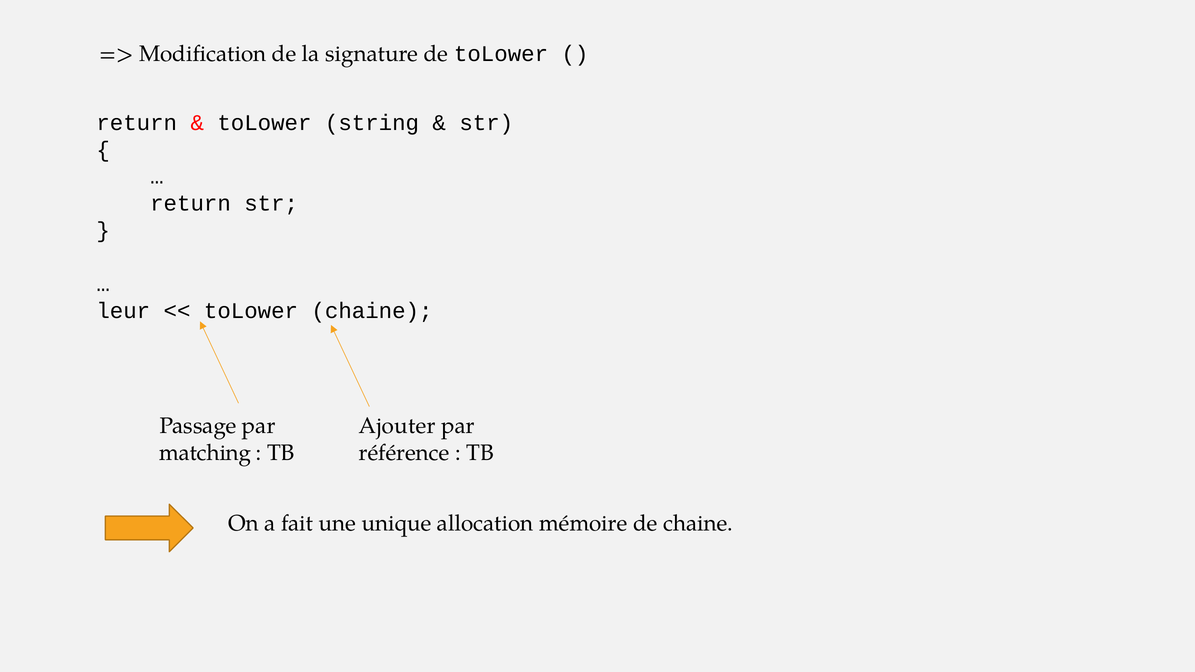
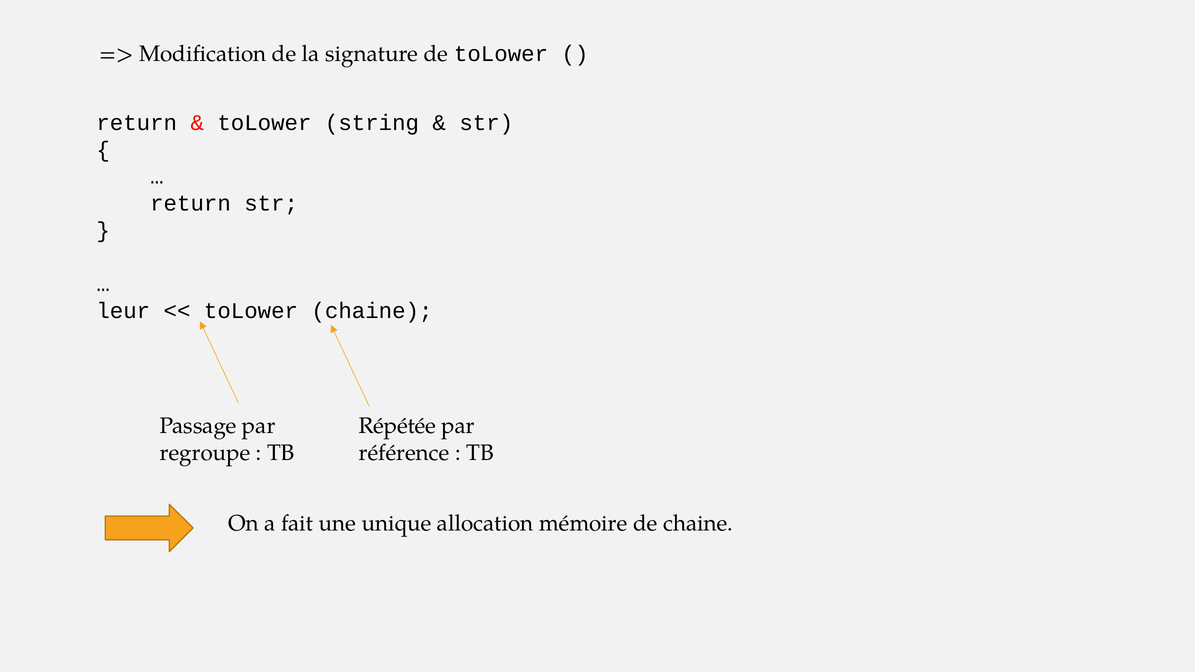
Ajouter: Ajouter -> Répétée (397, 426)
matching: matching -> regroupe (205, 453)
